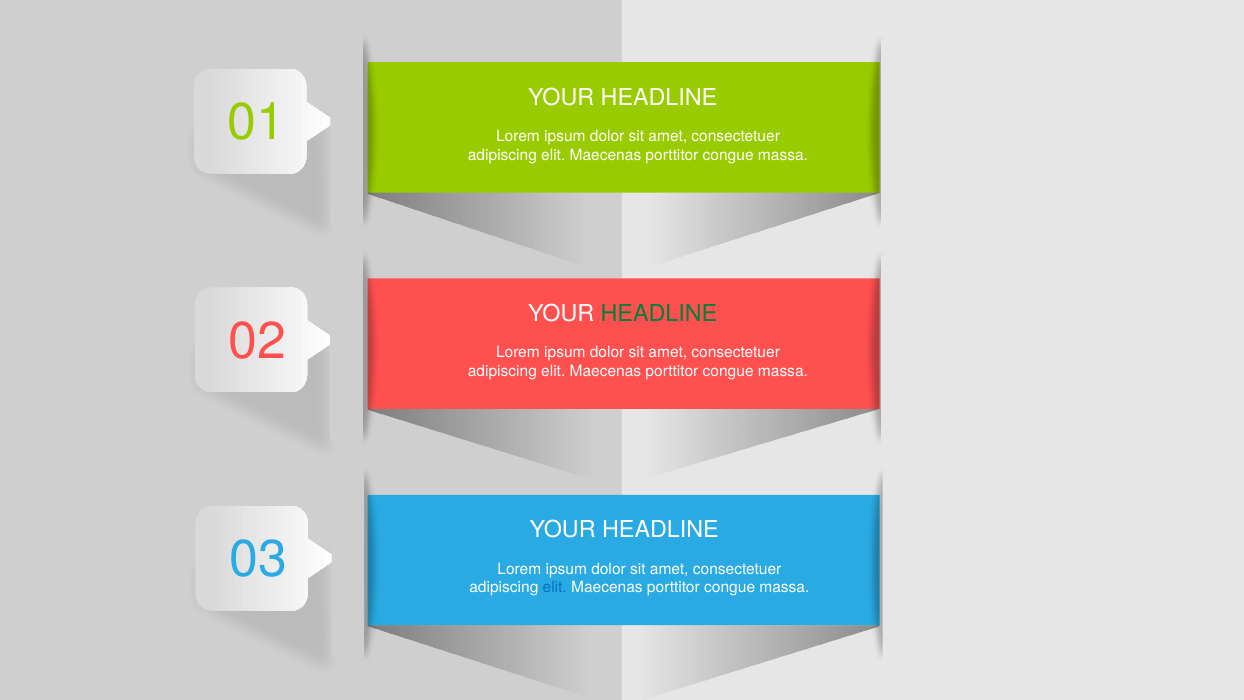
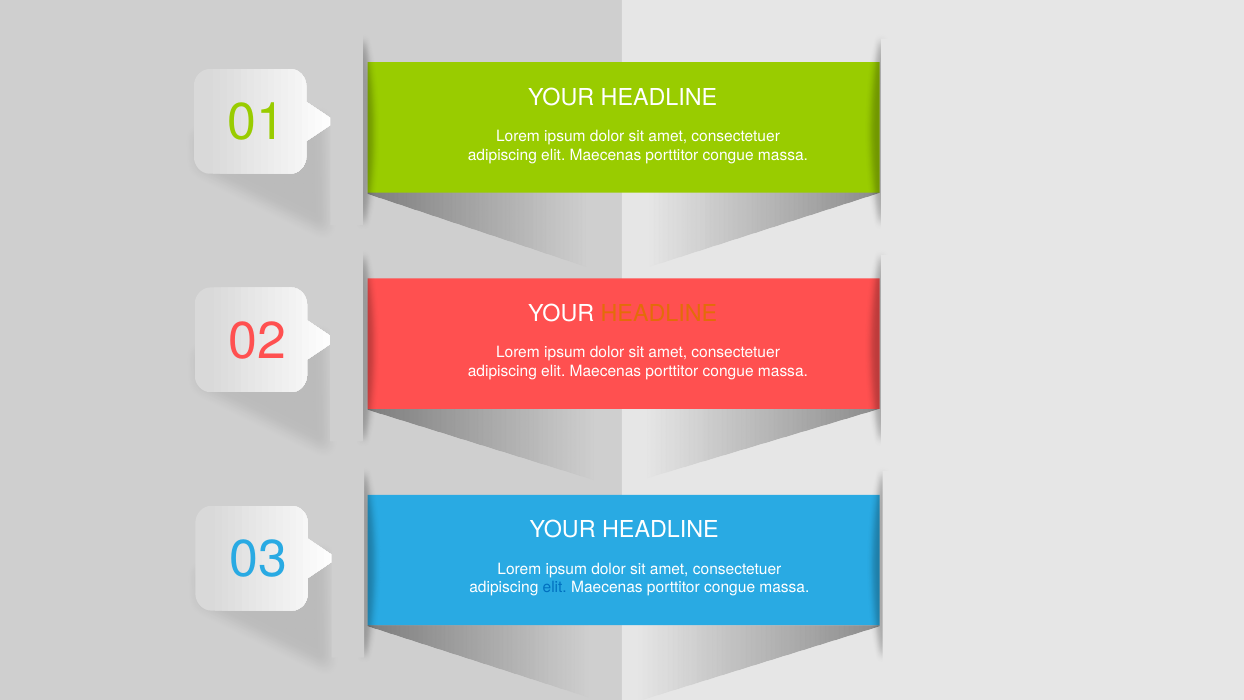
HEADLINE colour: green -> orange (659, 314)
